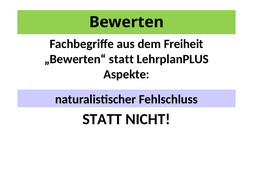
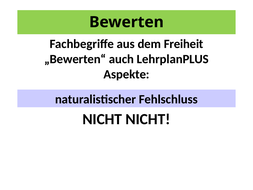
„Bewerten“ statt: statt -> auch (121, 59)
STATT: STATT -> NICHT (102, 119)
